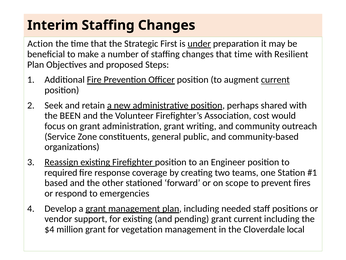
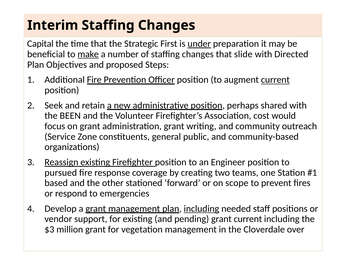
Action: Action -> Capital (40, 44)
make underline: none -> present (88, 54)
that time: time -> slide (243, 54)
Resilient: Resilient -> Directed (291, 54)
required: required -> pursued (61, 172)
including underline: none -> present (201, 208)
$4: $4 -> $3 (49, 229)
local: local -> over (296, 229)
